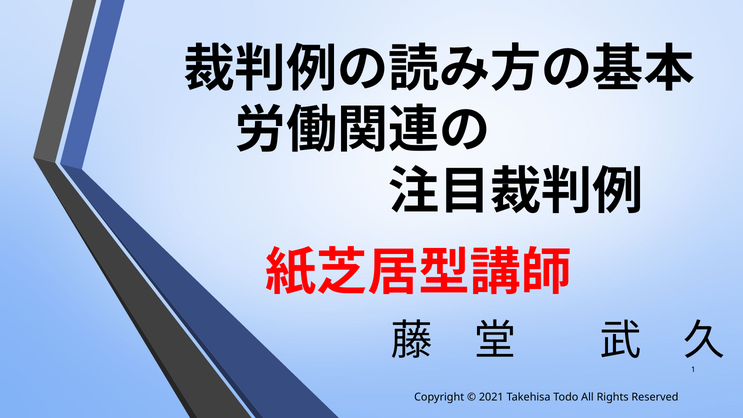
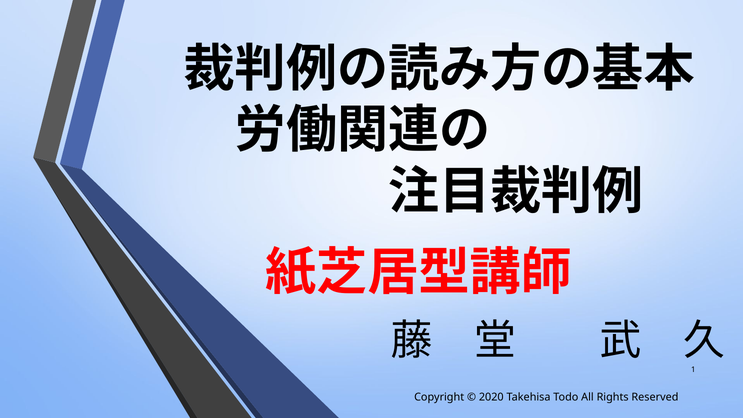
2021: 2021 -> 2020 (491, 397)
